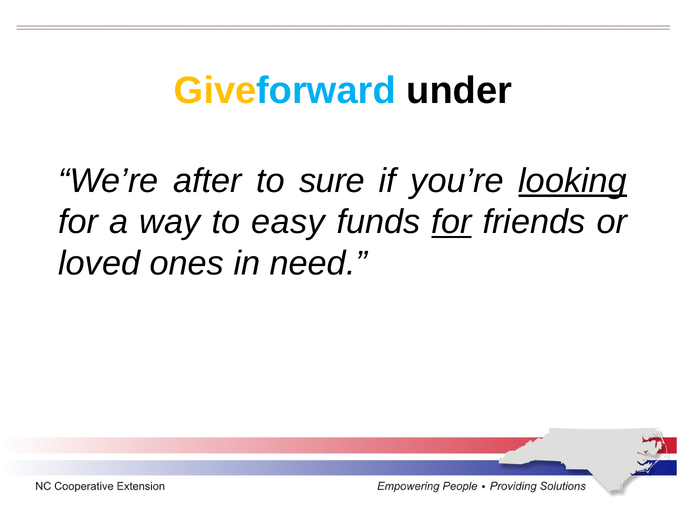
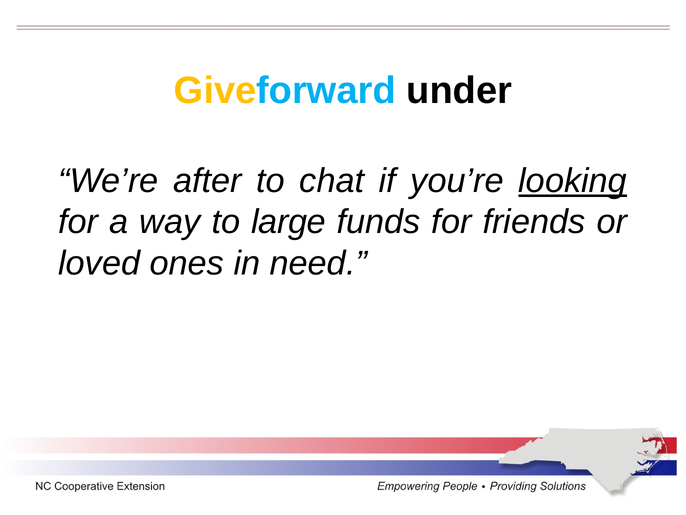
sure: sure -> chat (332, 181)
easy: easy -> large (289, 222)
for underline: present -> none (451, 222)
